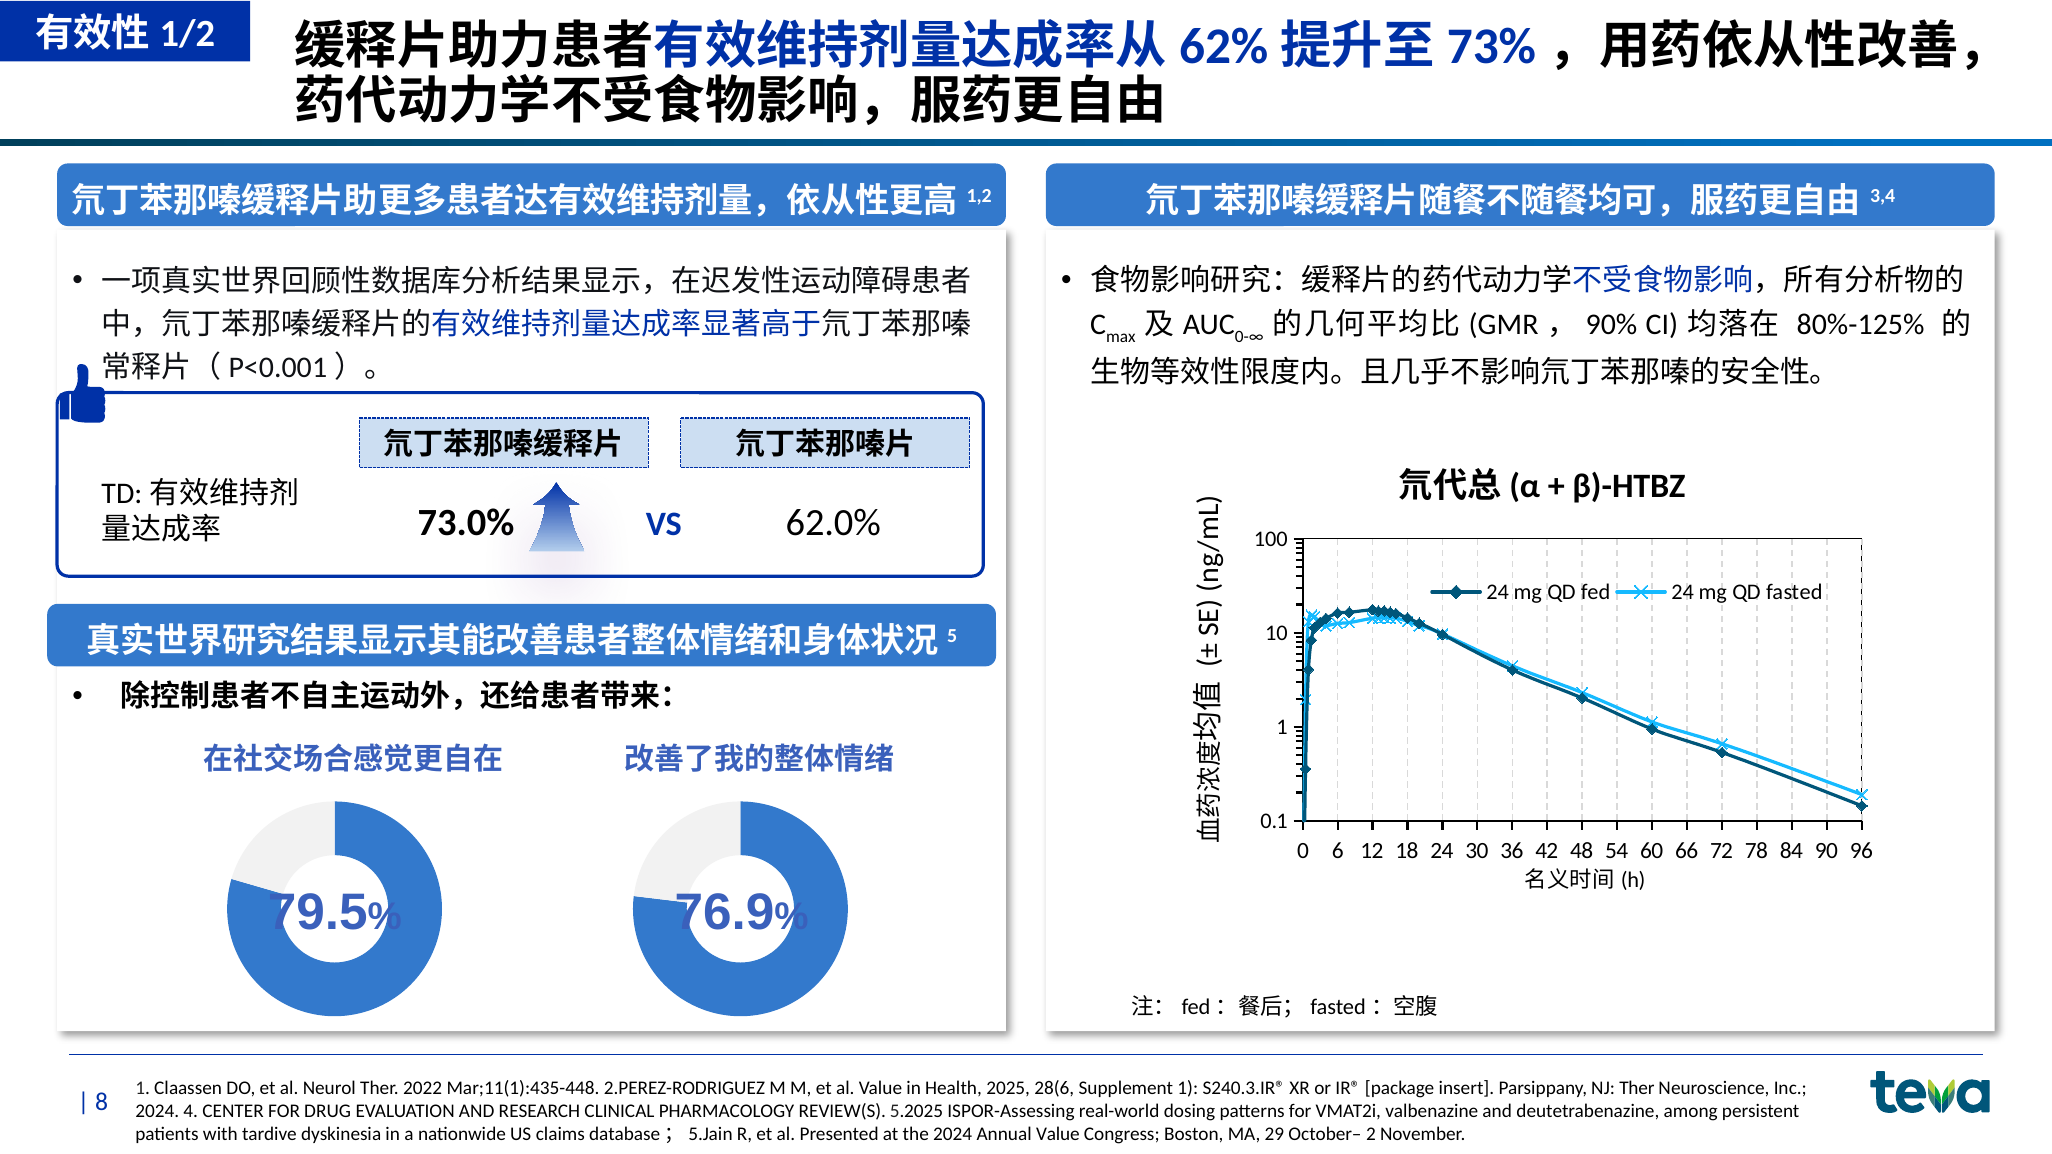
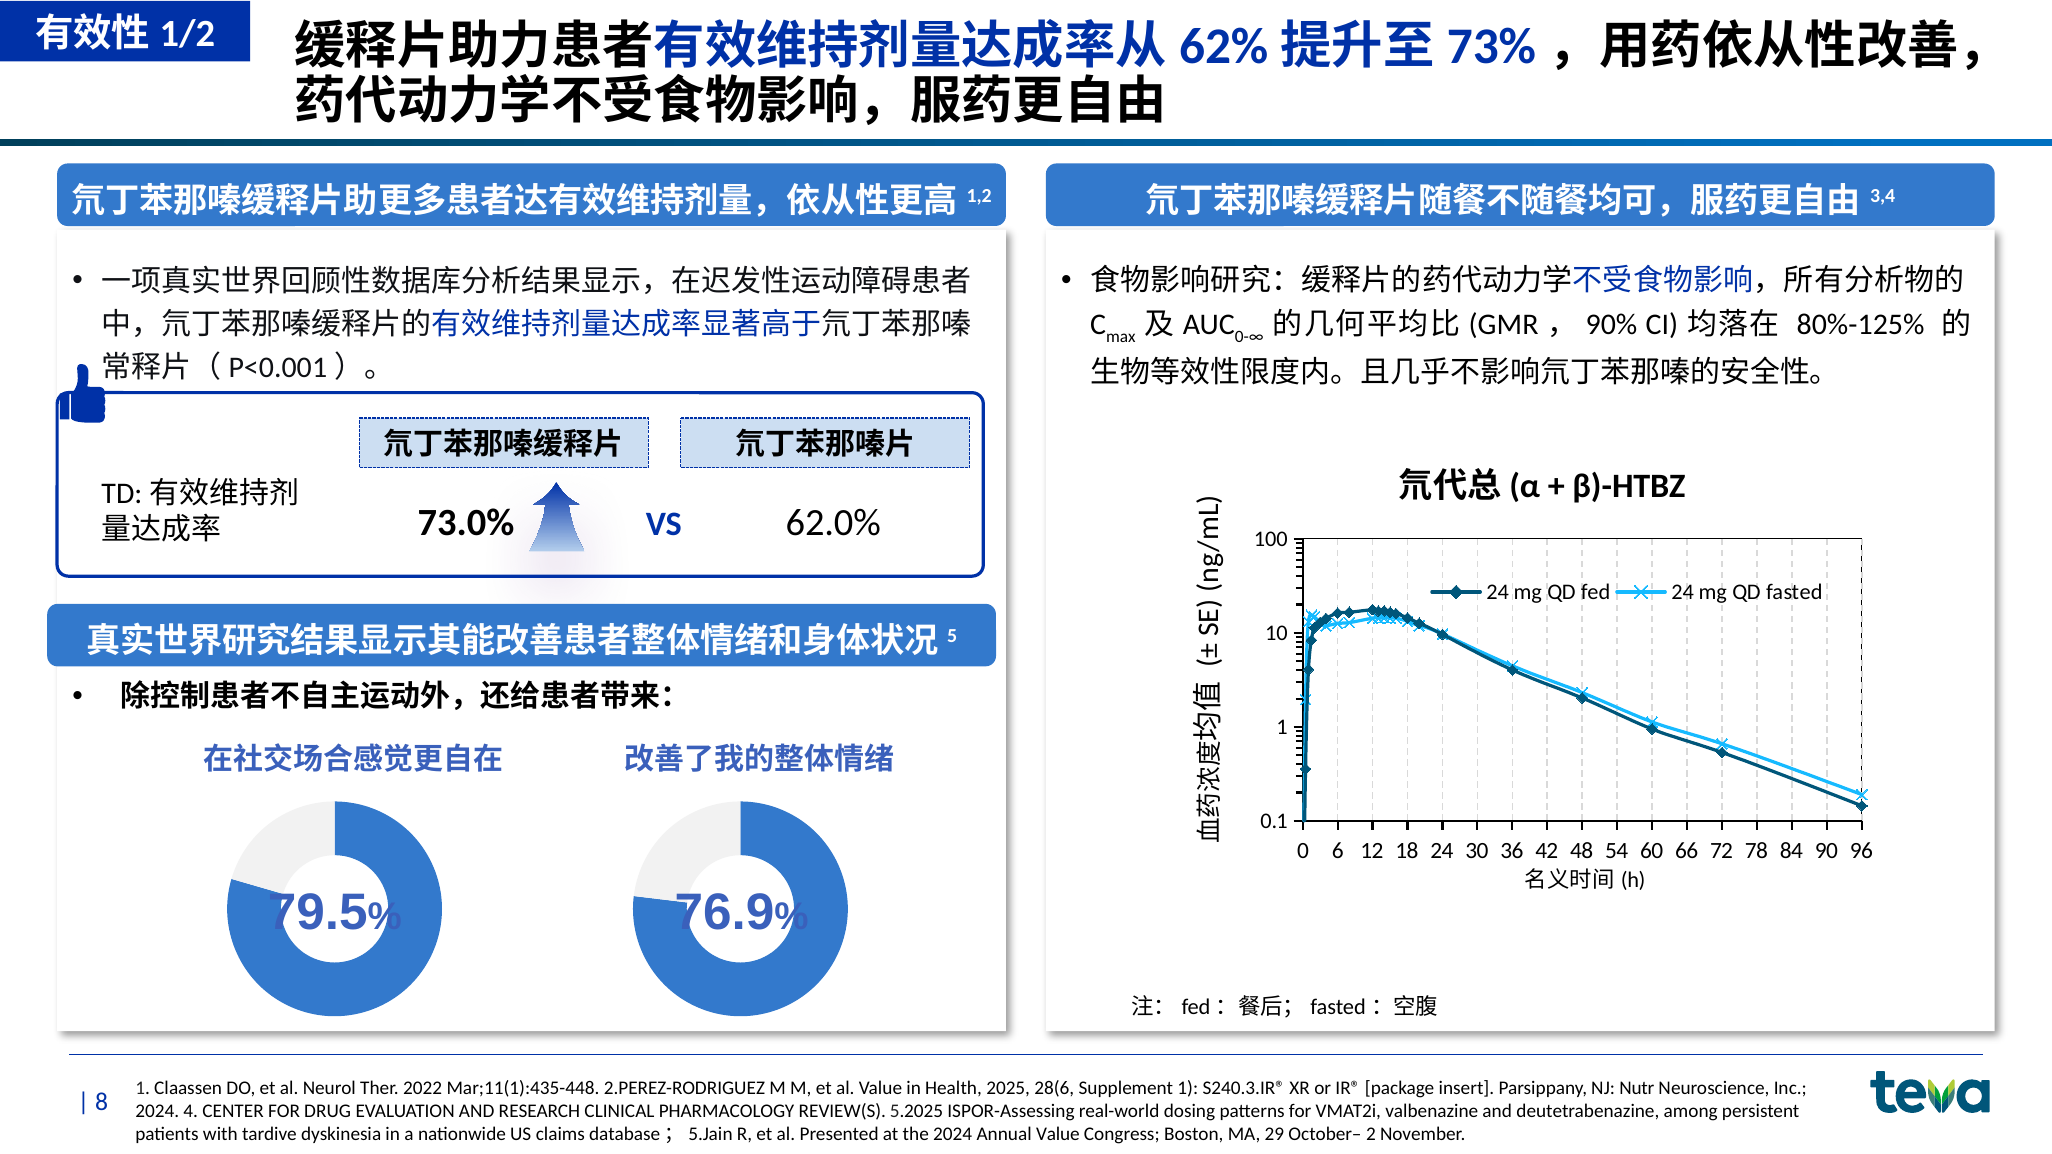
NJ Ther: Ther -> Nutr (1637, 1088)
